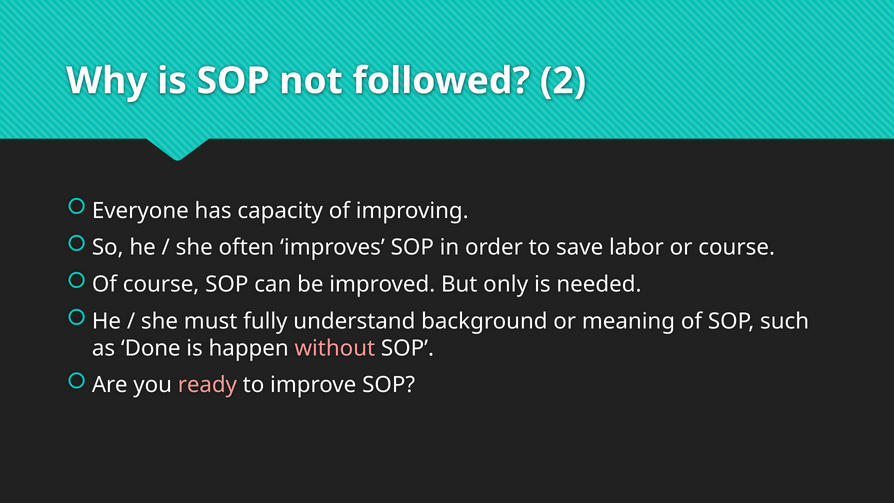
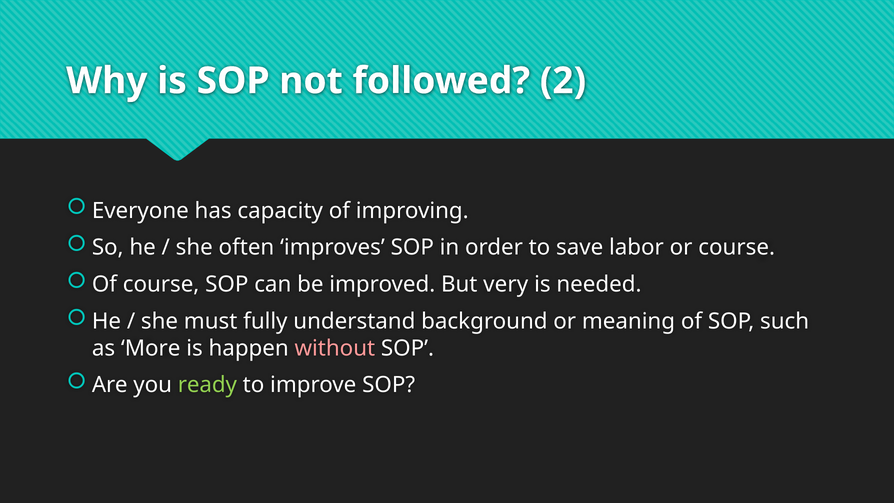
only: only -> very (506, 284)
Done: Done -> More (151, 348)
ready colour: pink -> light green (207, 385)
